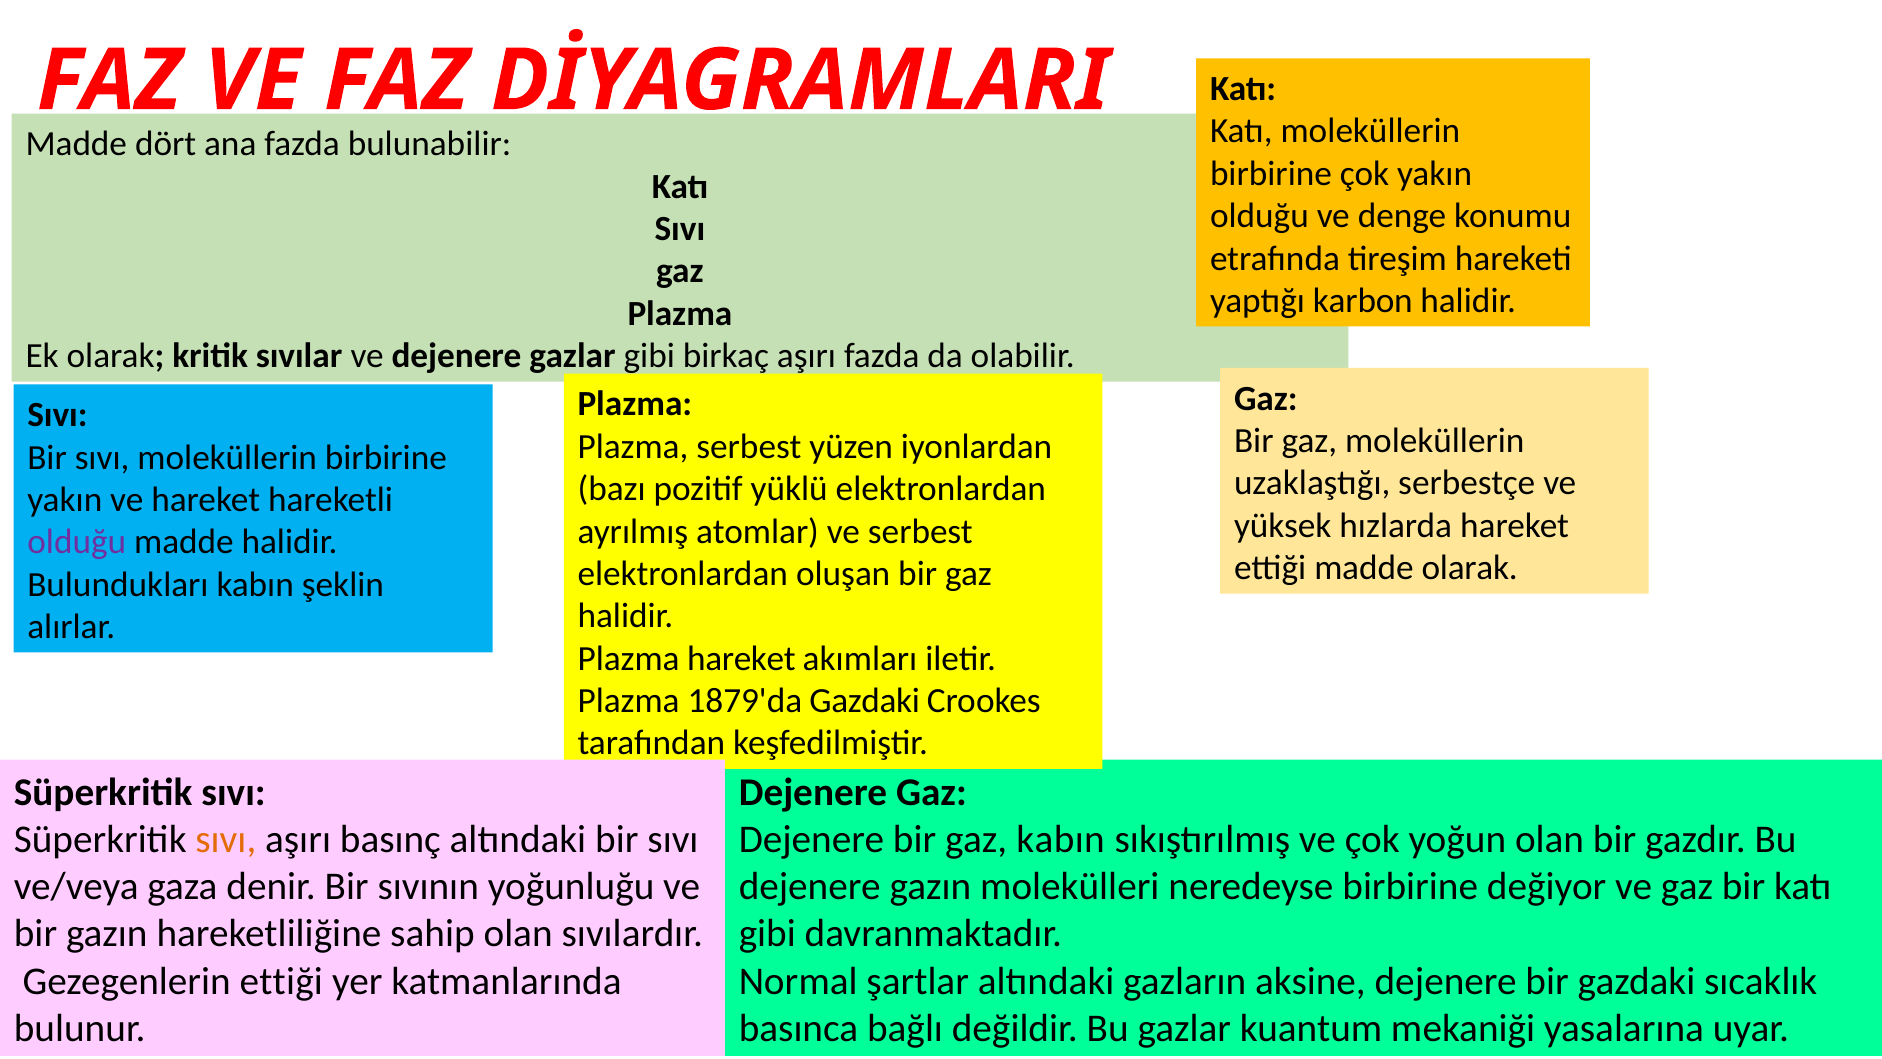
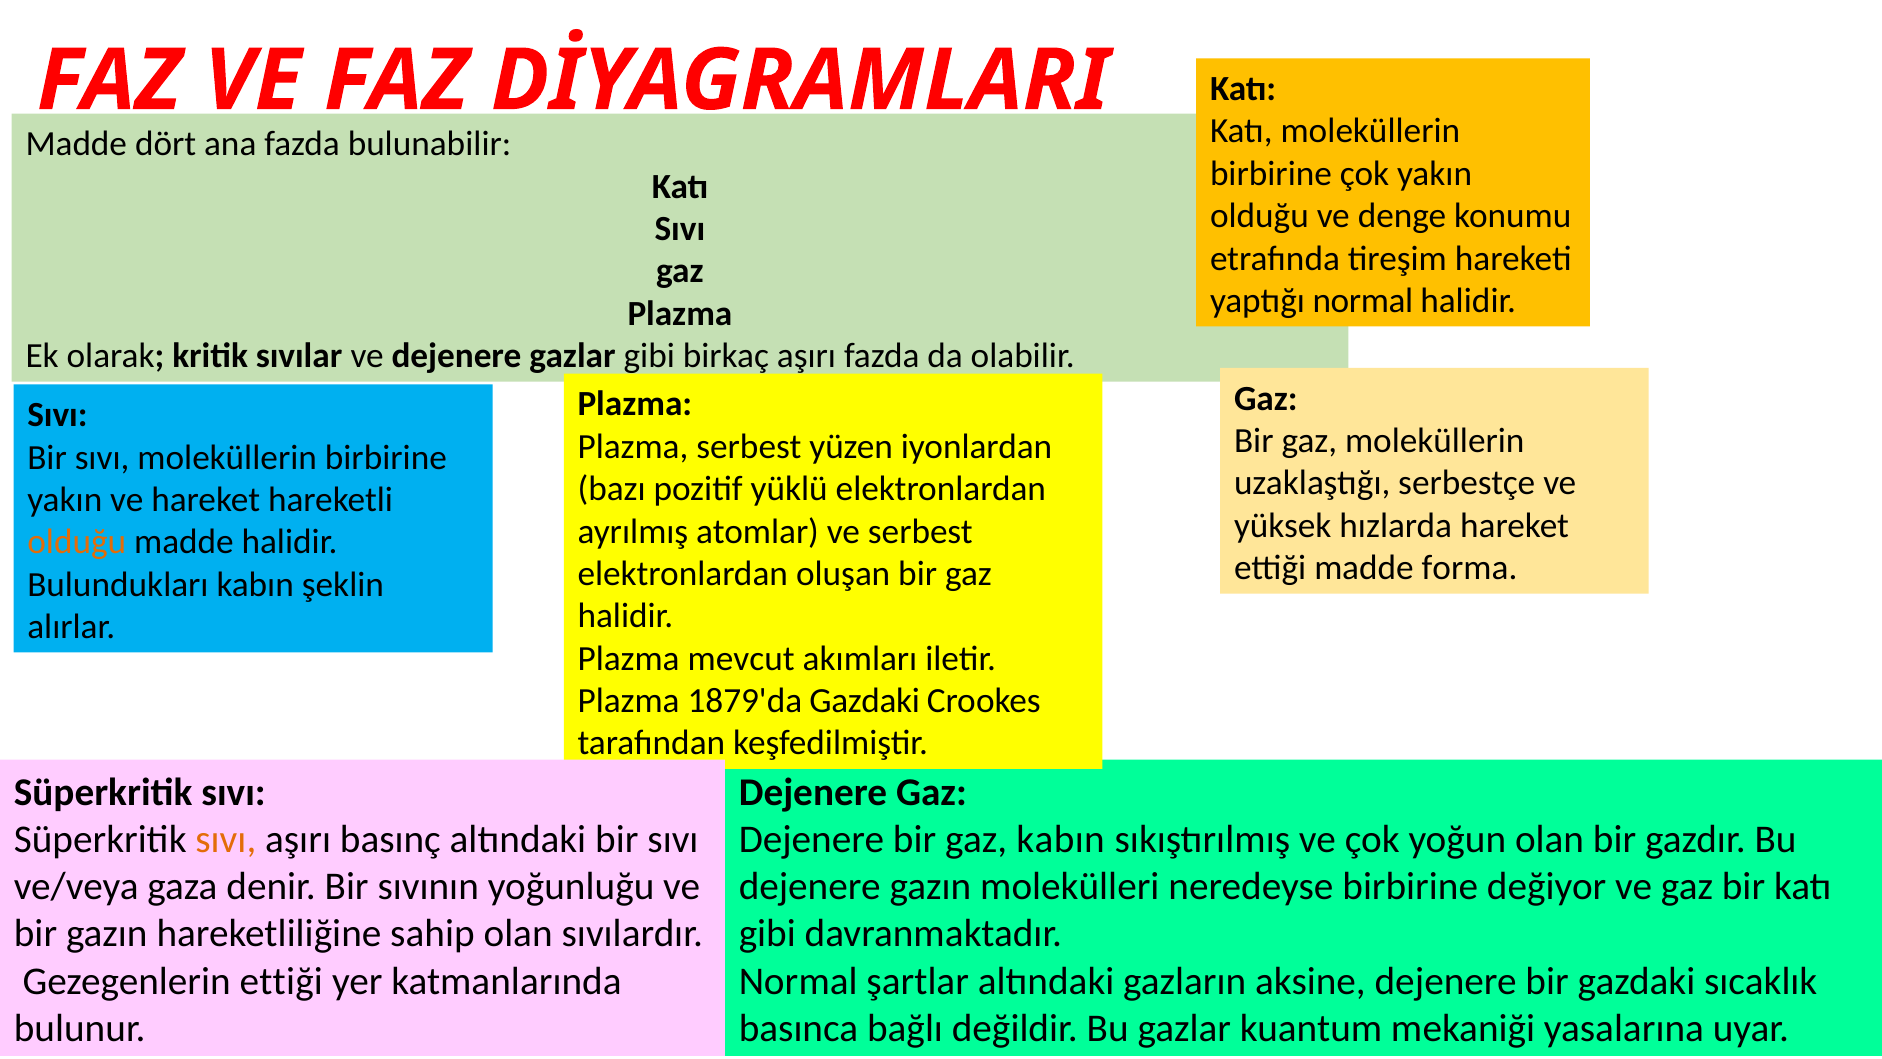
yaptığı karbon: karbon -> normal (1363, 301)
olduğu colour: purple -> orange (77, 542)
madde olarak: olarak -> forma (1470, 568)
Plazma hareket: hareket -> mevcut (741, 658)
